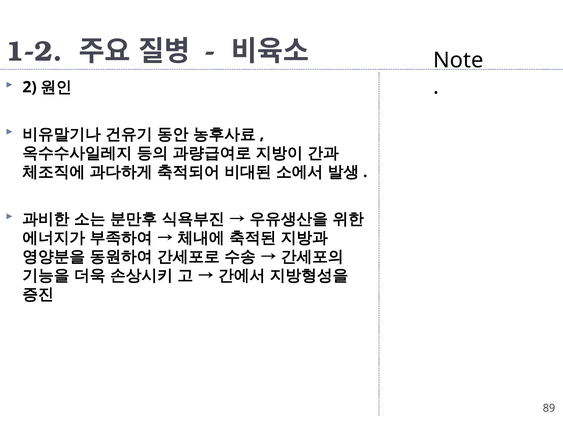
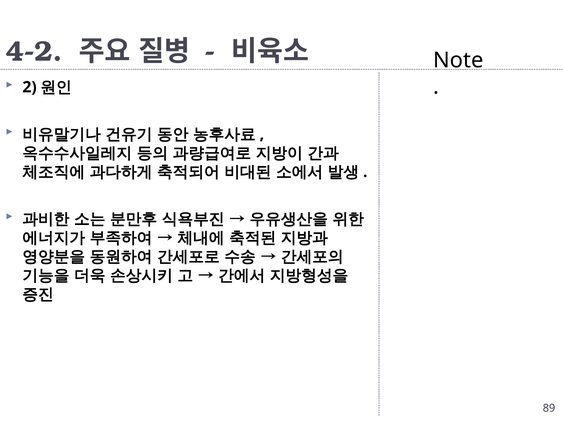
1-2: 1-2 -> 4-2 (34, 52)
